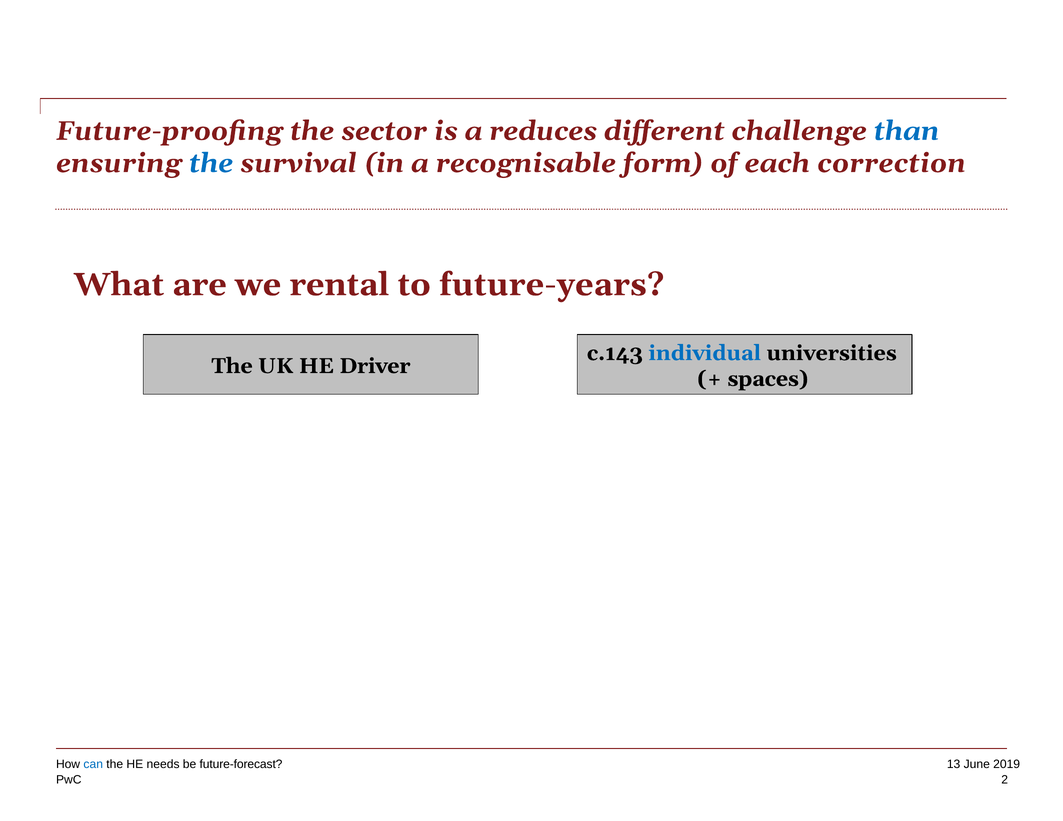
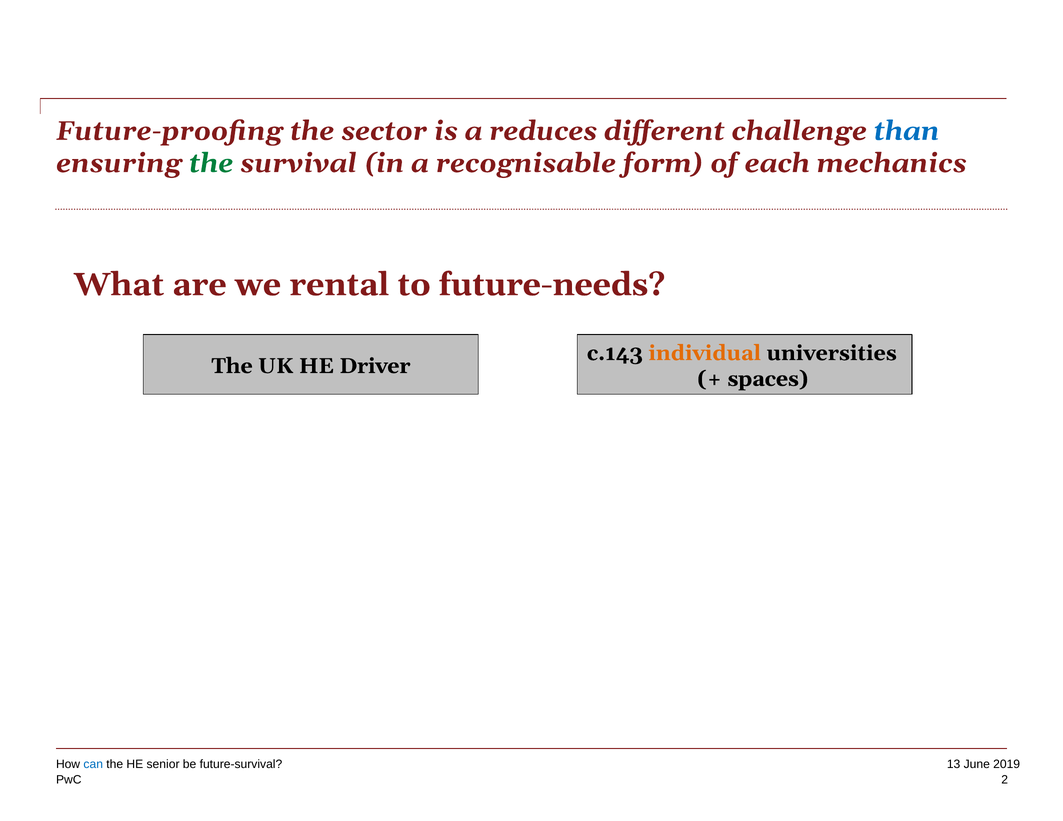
the colour: blue -> green (211, 163)
correction: correction -> mechanics (892, 163)
future-years: future-years -> future-needs (552, 285)
individual colour: blue -> orange (705, 353)
needs: needs -> senior (163, 765)
future-forecast: future-forecast -> future-survival (241, 765)
